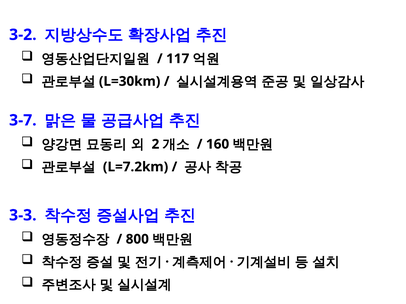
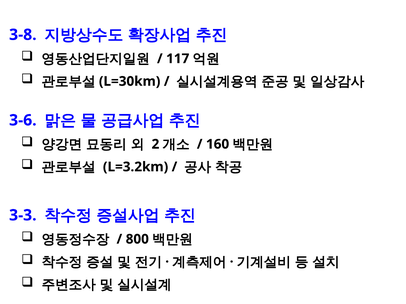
3-2: 3-2 -> 3-8 (23, 35)
3-7: 3-7 -> 3-6 (23, 120)
L=7.2km: L=7.2km -> L=3.2km (136, 167)
